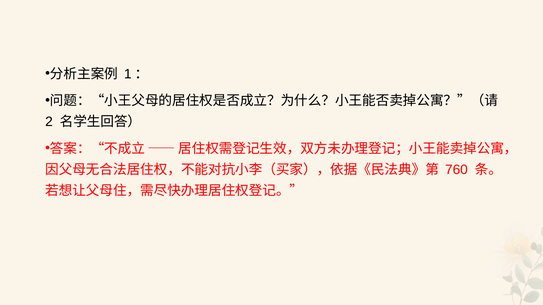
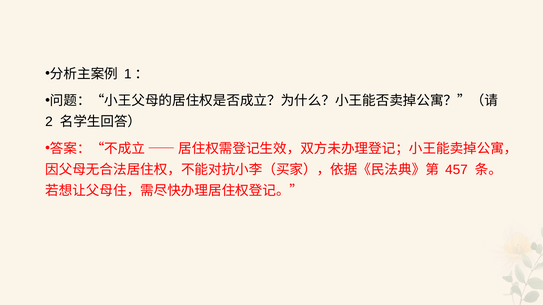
760: 760 -> 457 (456, 170)
